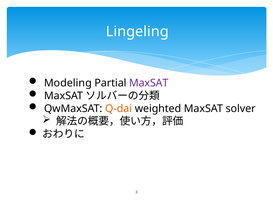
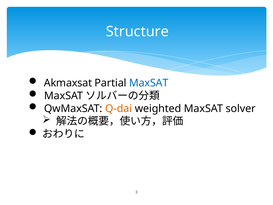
Lingeling: Lingeling -> Structure (137, 32)
Modeling: Modeling -> Akmaxsat (68, 83)
MaxSAT colour: purple -> blue (149, 83)
